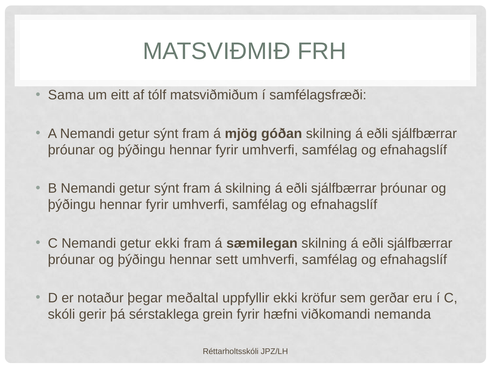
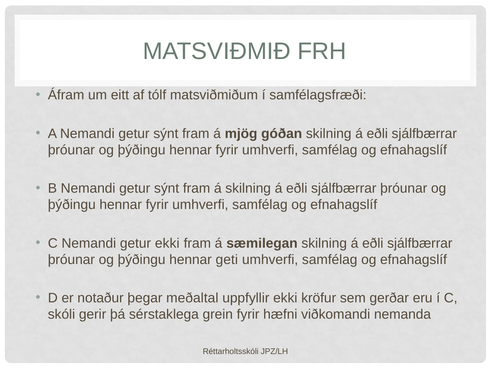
Sama: Sama -> Áfram (66, 95)
sett: sett -> geti (227, 260)
